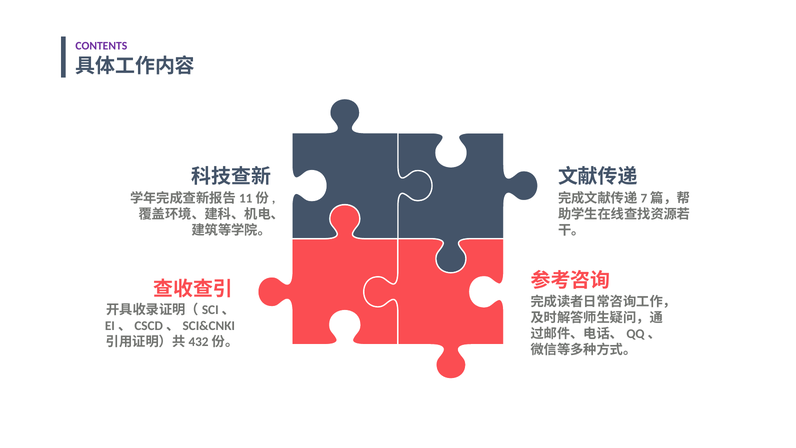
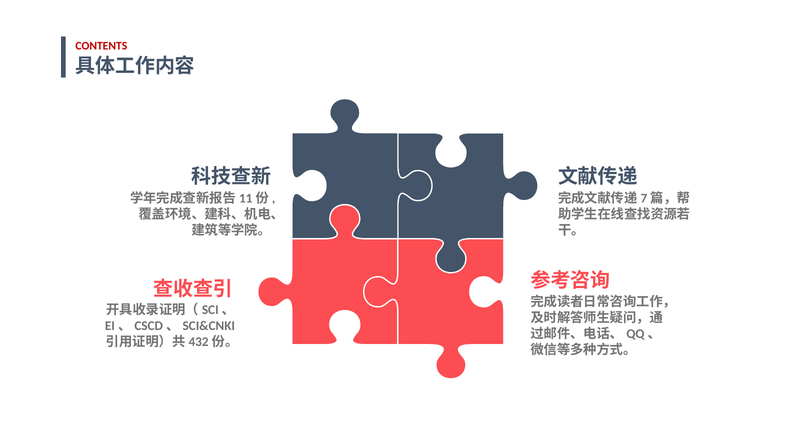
CONTENTS colour: purple -> red (101, 46)
